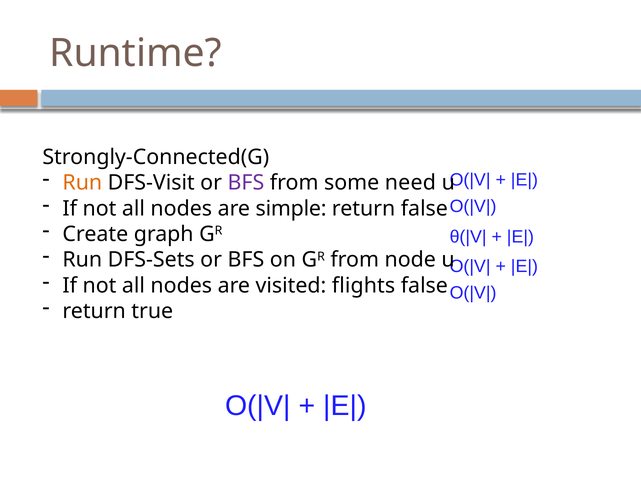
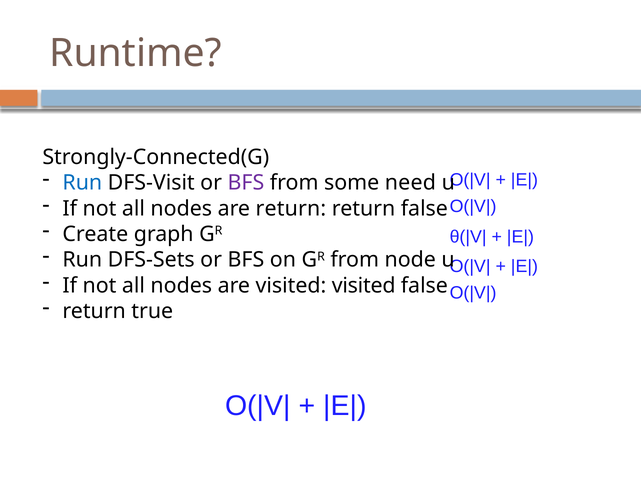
Run colour: orange -> blue (82, 183)
are simple: simple -> return (291, 208)
visited flights: flights -> visited (364, 285)
